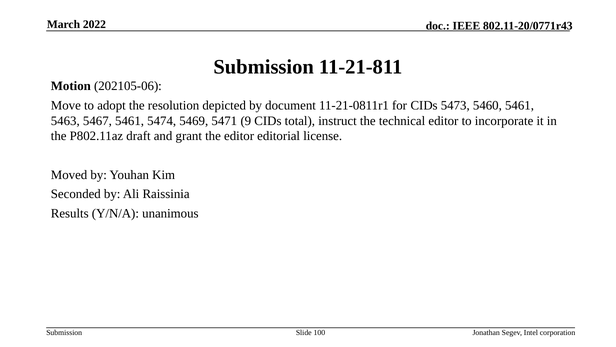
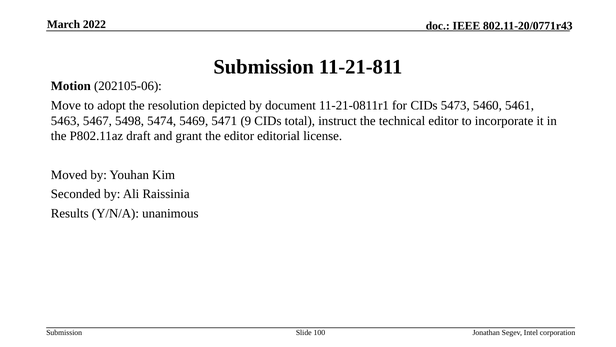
5467 5461: 5461 -> 5498 (130, 121)
